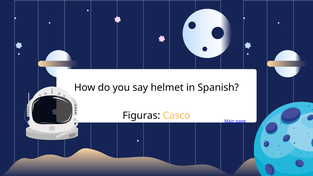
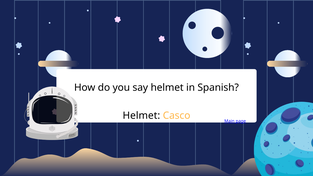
Figuras: Figuras -> Helmet (141, 116)
